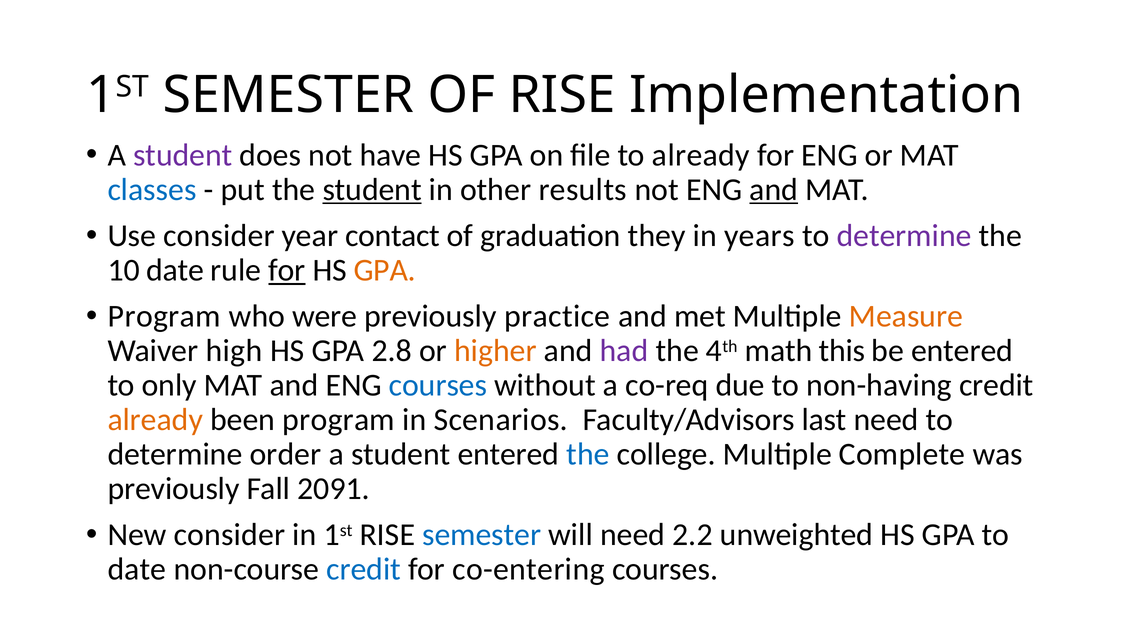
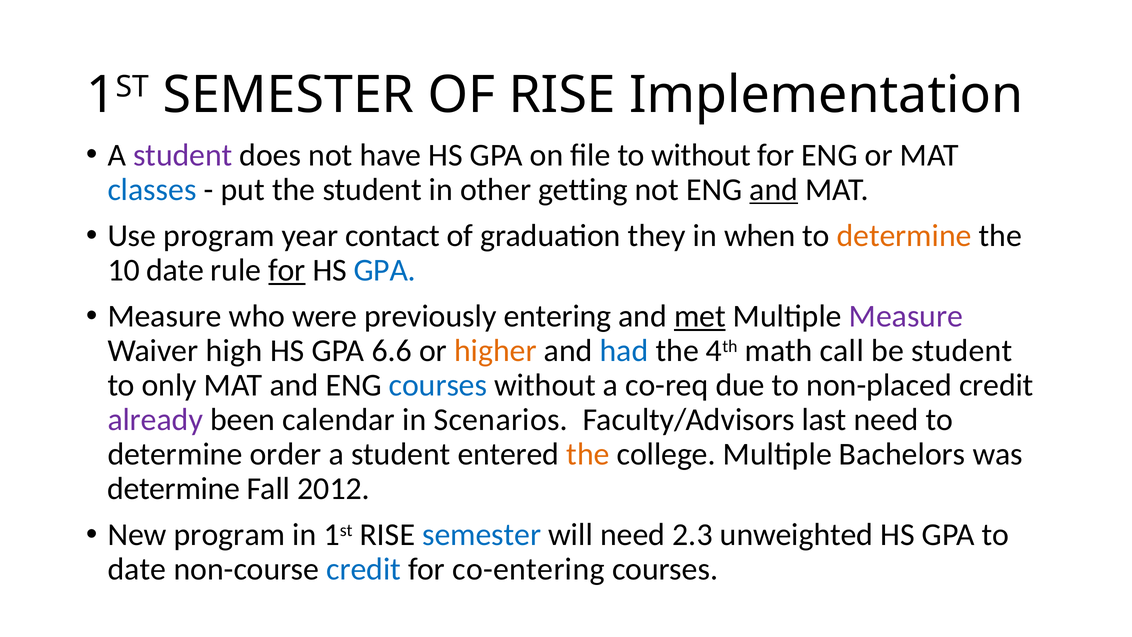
to already: already -> without (701, 155)
student underline: present -> none (372, 189)
results: results -> getting (583, 189)
Use consider: consider -> program (219, 236)
years: years -> when (760, 236)
determine colour: purple -> orange (904, 236)
GPA colour: orange -> blue (385, 270)
Program: Program -> Measure (165, 316)
practice: practice -> entering (558, 316)
met underline: none -> present (700, 316)
Measure colour: orange -> purple (906, 316)
2.8: 2.8 -> 6.6 (392, 351)
had colour: purple -> blue (624, 351)
this: this -> call (842, 351)
be entered: entered -> student (962, 351)
non-having: non-having -> non-placed (879, 385)
already colour: orange -> purple (155, 420)
been program: program -> calendar (339, 420)
the colour: blue -> orange (588, 454)
Complete: Complete -> Bachelors (902, 454)
previously: previously -> determine (174, 488)
2091: 2091 -> 2012 (334, 488)
New consider: consider -> program (229, 535)
2.2: 2.2 -> 2.3 (692, 535)
